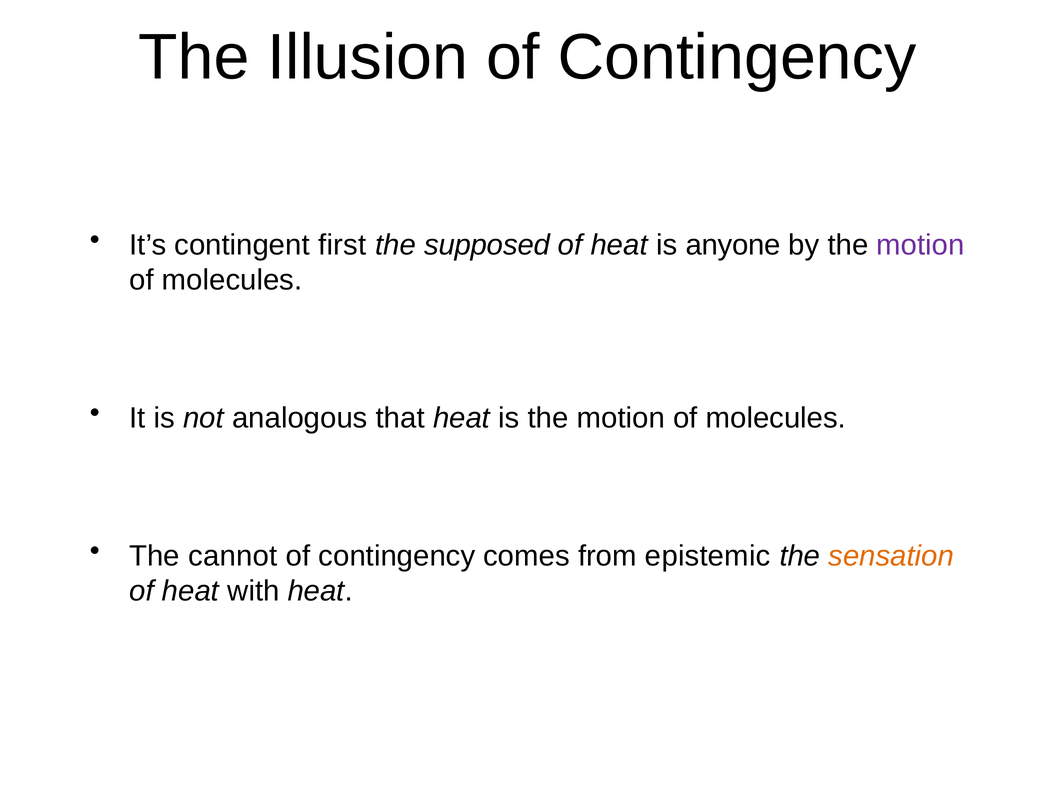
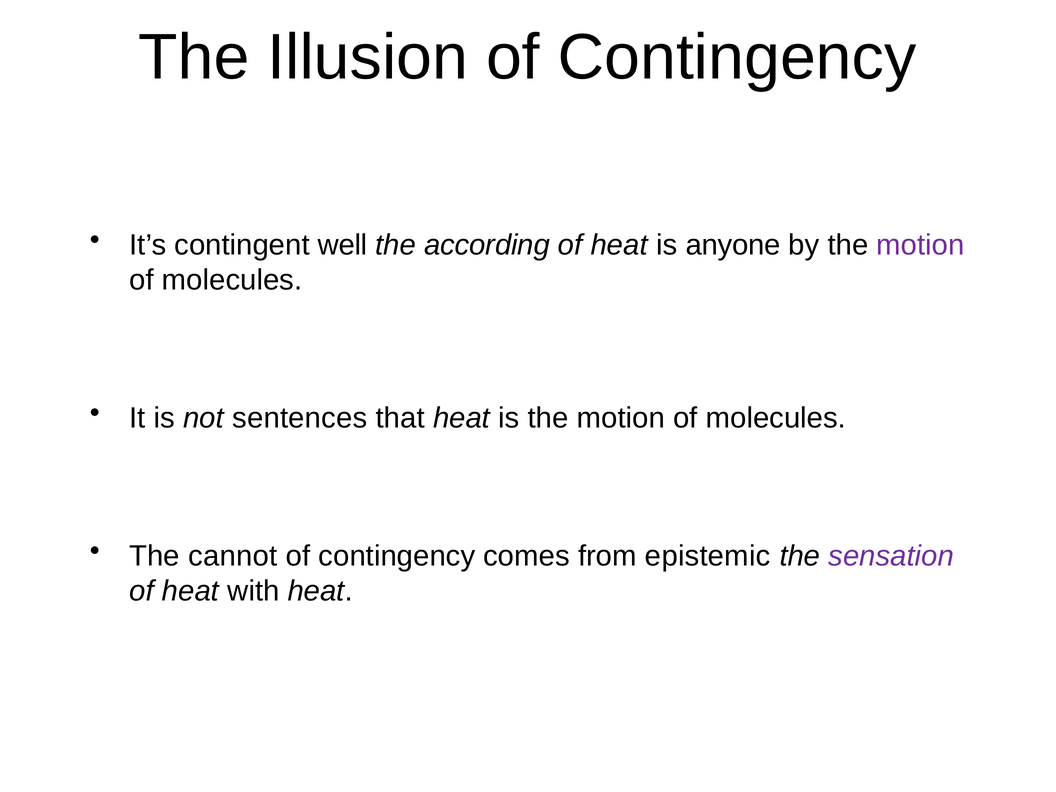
first: first -> well (343, 245)
supposed: supposed -> according (487, 245)
analogous: analogous -> sentences (300, 418)
sensation colour: orange -> purple (891, 556)
